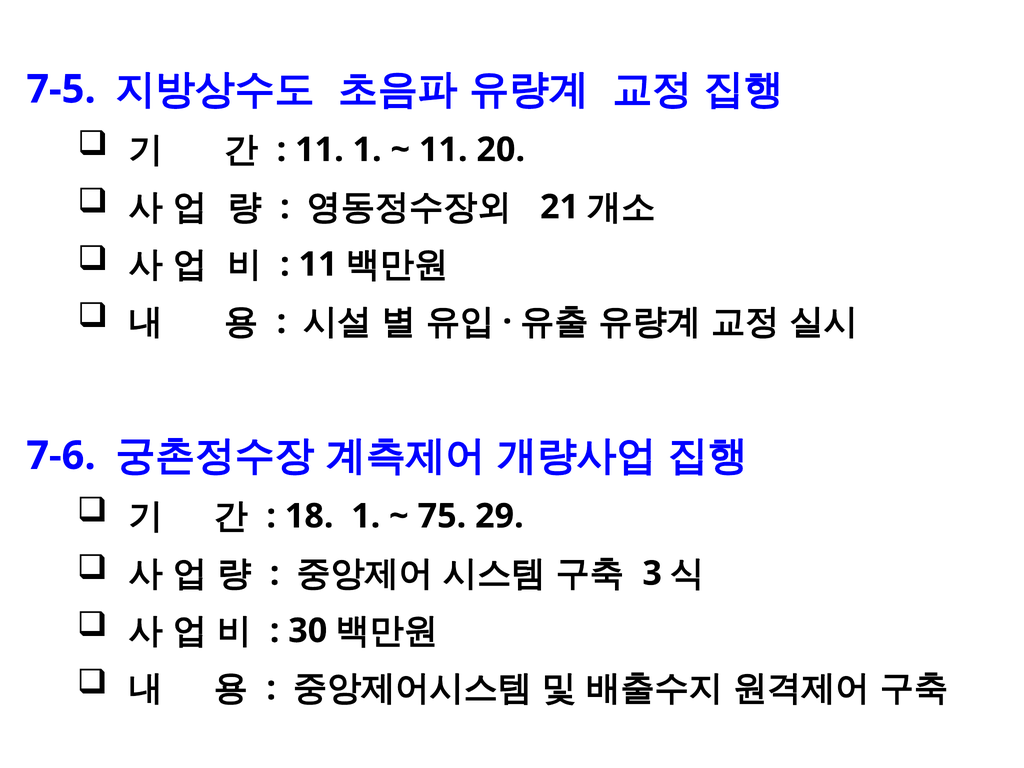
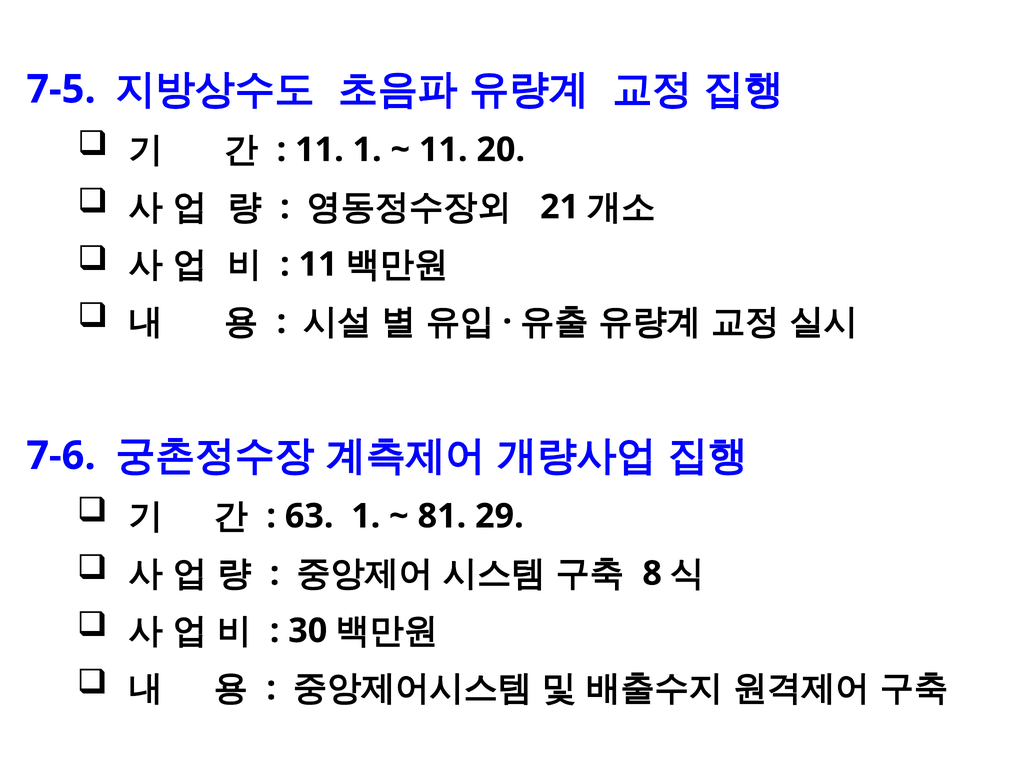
18: 18 -> 63 (309, 516)
75: 75 -> 81 (442, 516)
3: 3 -> 8 (652, 573)
